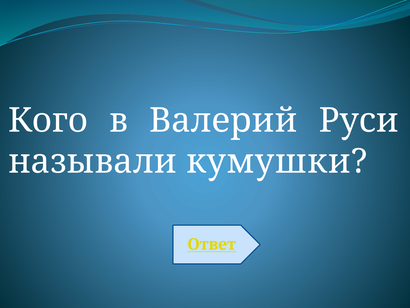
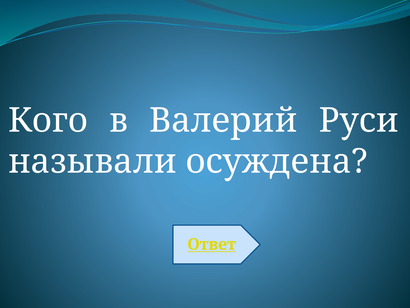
кумушки: кумушки -> осуждена (277, 161)
